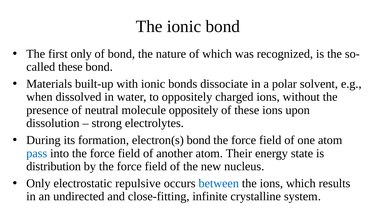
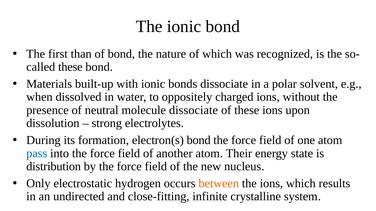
first only: only -> than (81, 54)
molecule oppositely: oppositely -> dissociate (193, 110)
repulsive: repulsive -> hydrogen (138, 184)
between colour: blue -> orange (219, 184)
